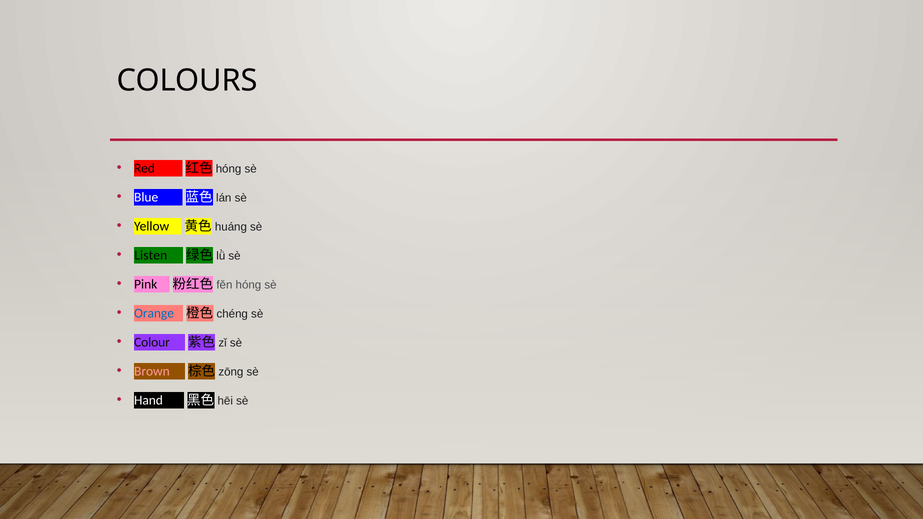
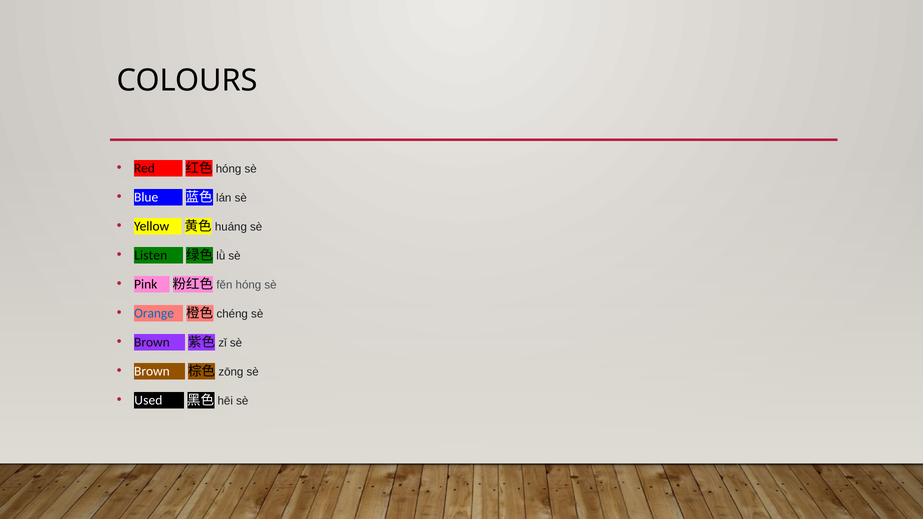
Colour: Colour -> Brown (152, 342)
Brown colour: pink -> white (152, 371)
Hand: Hand -> Used (148, 400)
